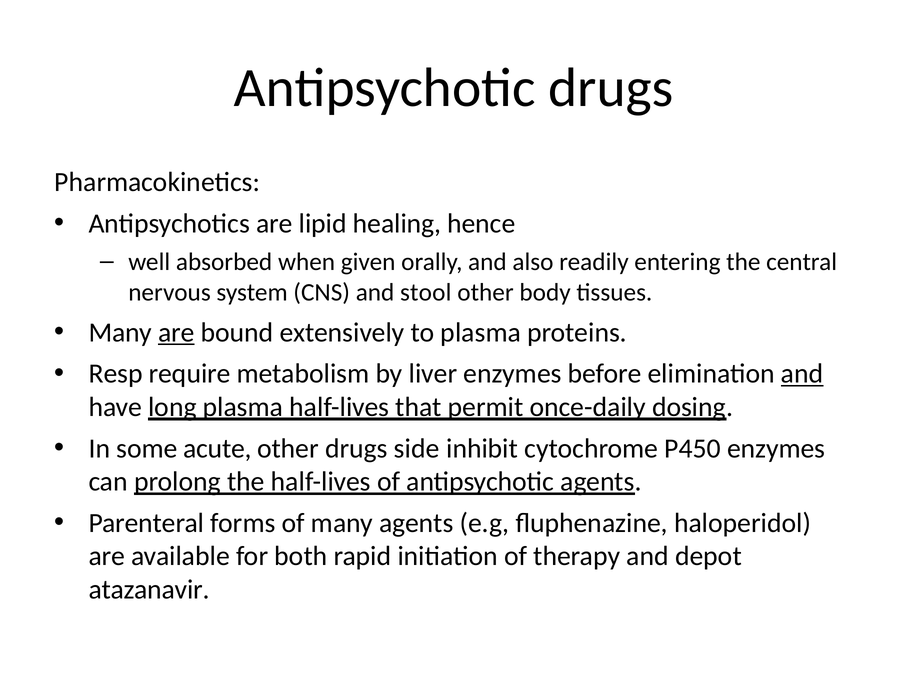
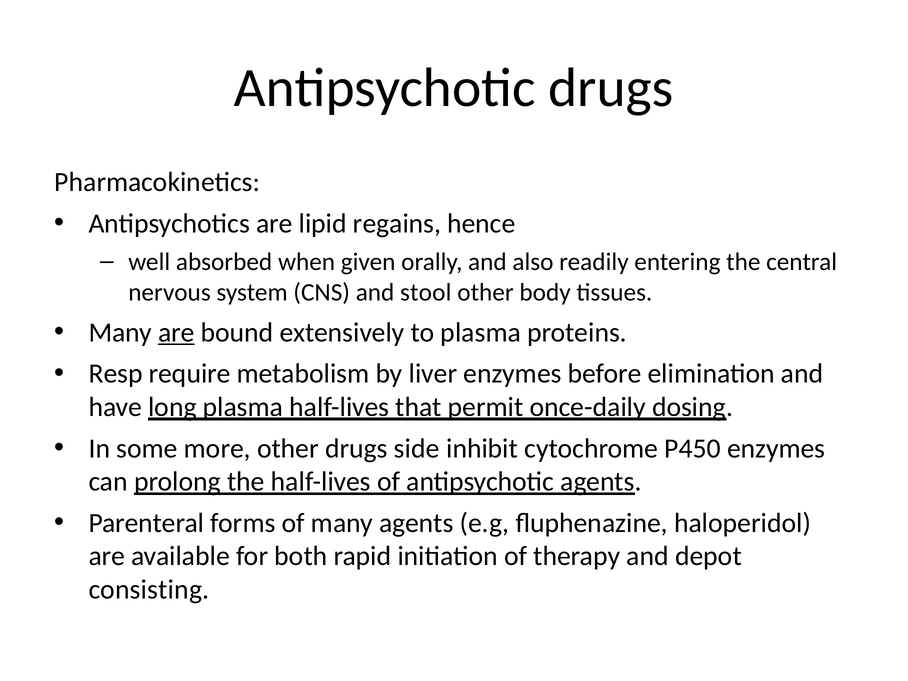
healing: healing -> regains (397, 223)
and underline: present -> none (802, 374)
acute: acute -> more (217, 448)
atazanavir: atazanavir -> consisting (149, 590)
